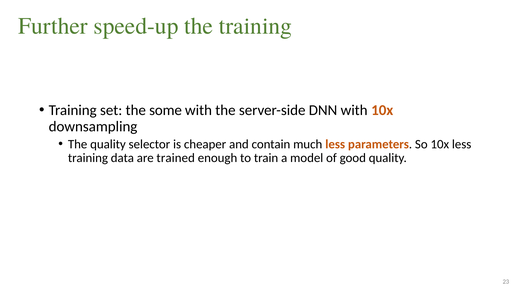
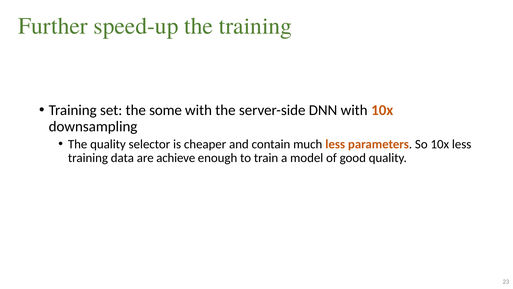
trained: trained -> achieve (176, 158)
